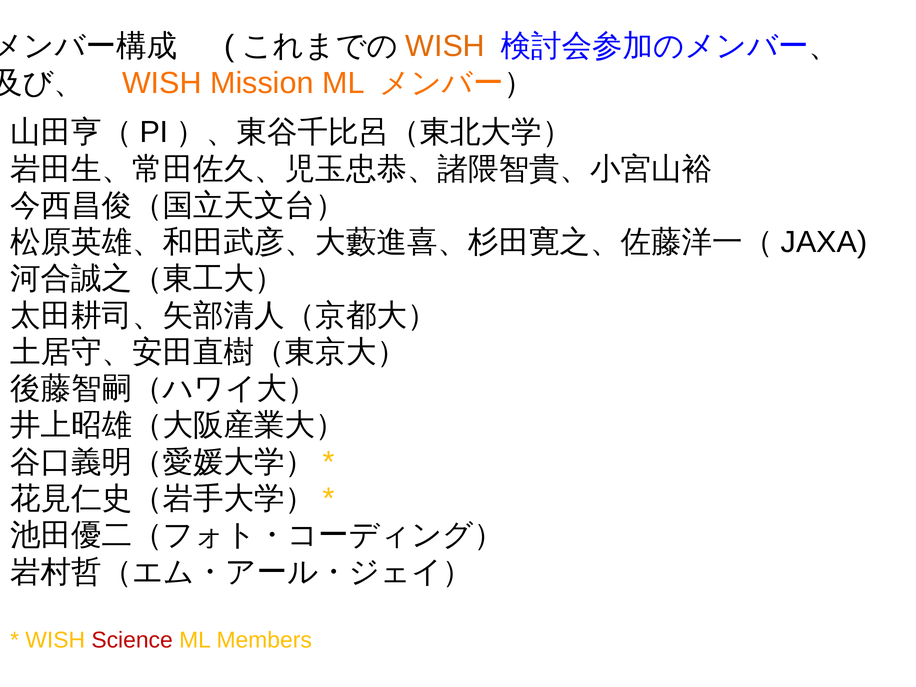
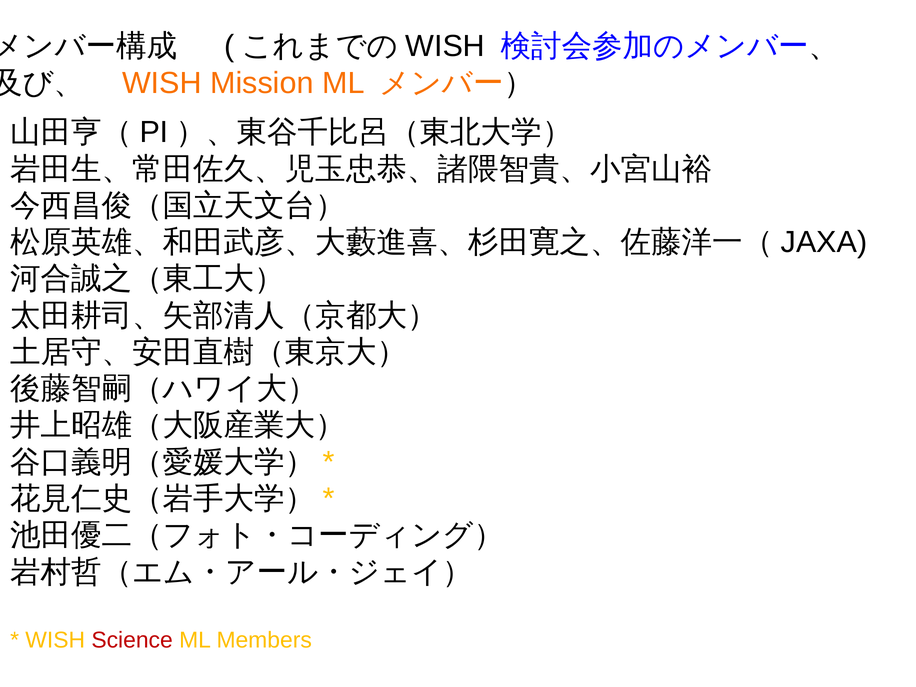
WISH colour: orange -> black (445, 46)
